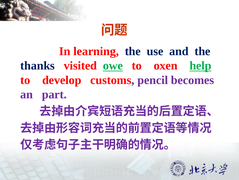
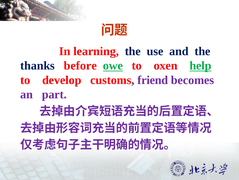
visited: visited -> before (80, 65)
pencil: pencil -> friend (153, 80)
